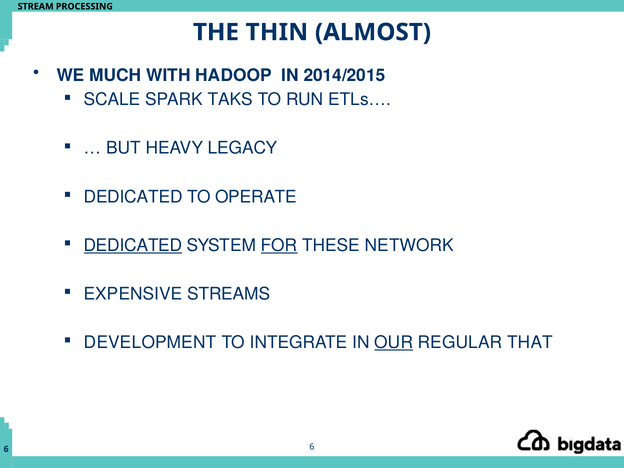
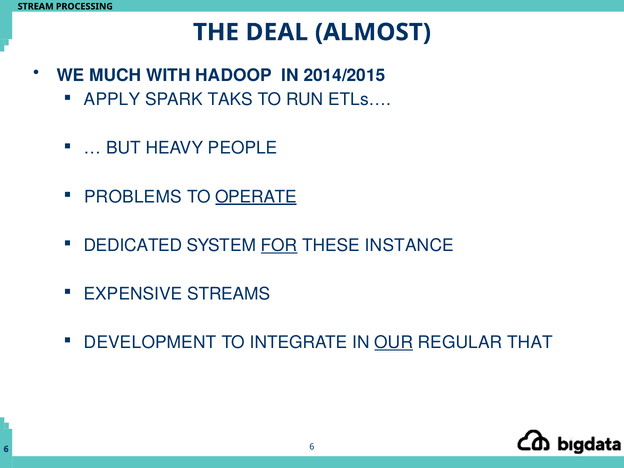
THIN: THIN -> DEAL (277, 32)
SCALE: SCALE -> APPLY (112, 100)
LEGACY: LEGACY -> PEOPLE (243, 148)
DEDICATED: DEDICATED -> PROBLEMS (133, 197)
OPERATE underline: none -> present (256, 197)
DEDICATED underline: present -> none (133, 245)
NETWORK: NETWORK -> INSTANCE (409, 245)
